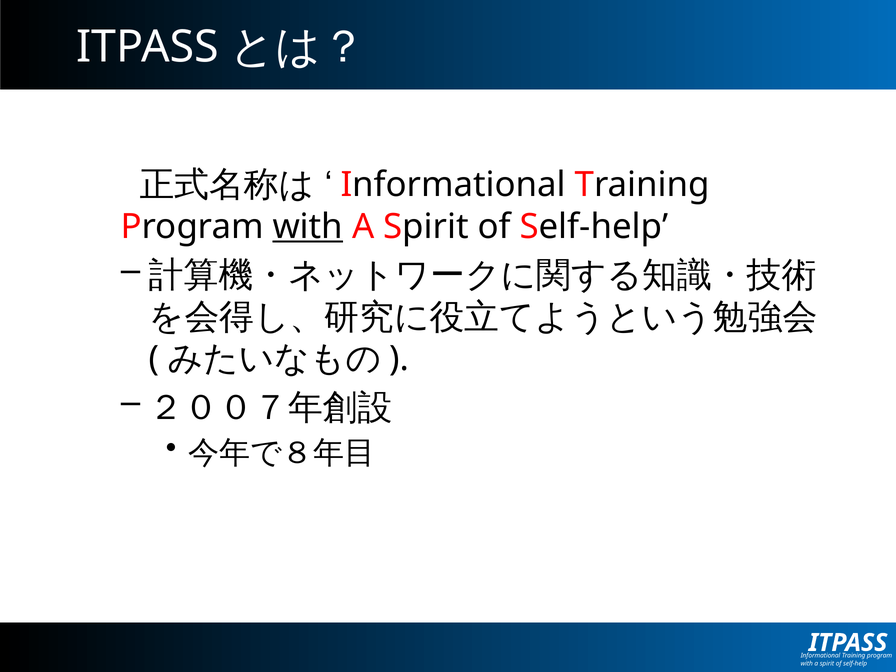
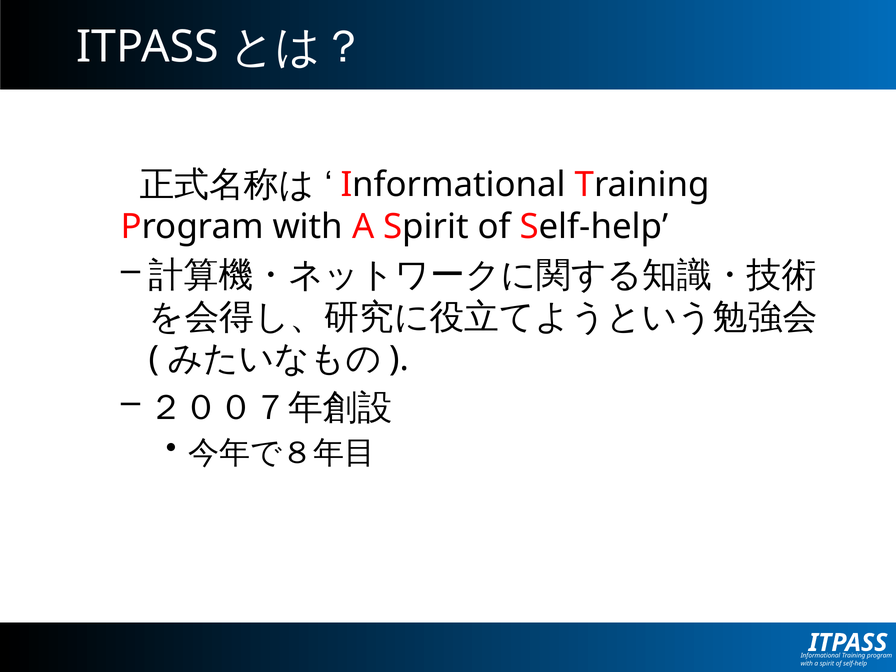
with underline: present -> none (308, 227)
